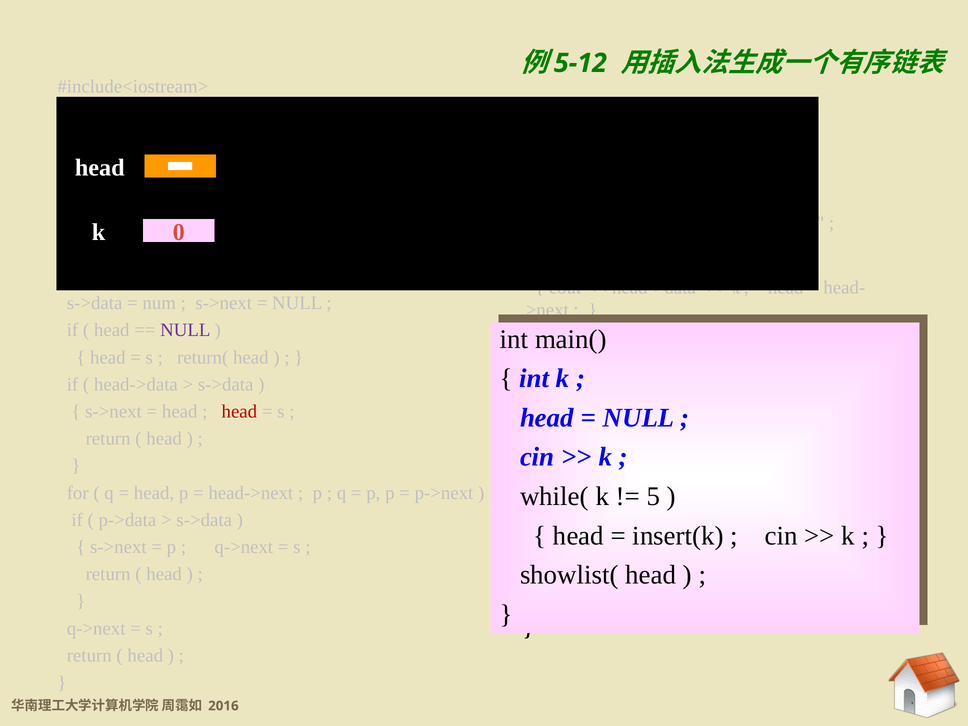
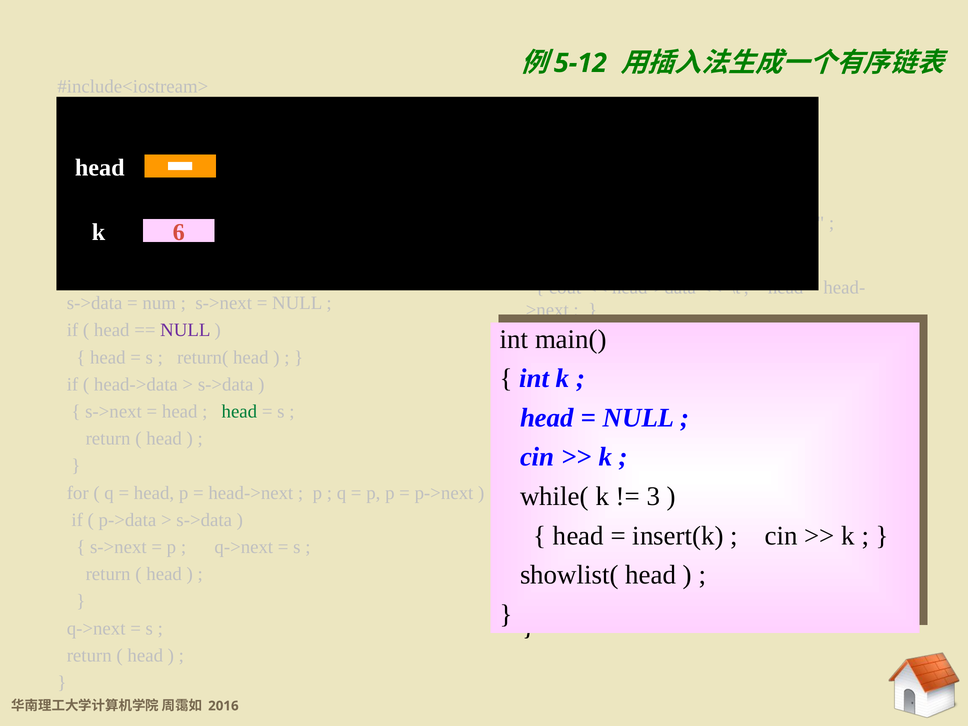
k 0: 0 -> 6 (179, 232)
head colour: red -> green (239, 412)
5: 5 -> 3 (653, 496)
